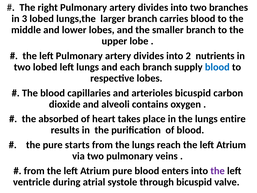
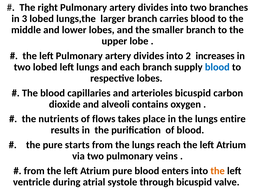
nutrients: nutrients -> increases (215, 56)
absorbed: absorbed -> nutrients (58, 119)
heart: heart -> flows (104, 119)
the colour: purple -> orange (218, 171)
